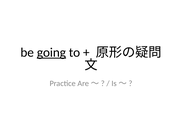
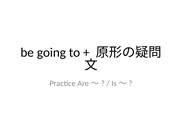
going underline: present -> none (51, 53)
